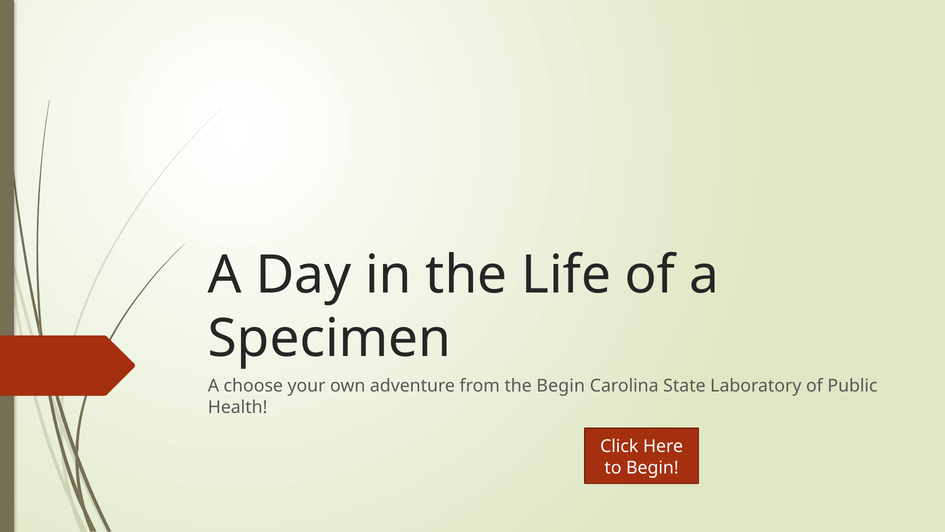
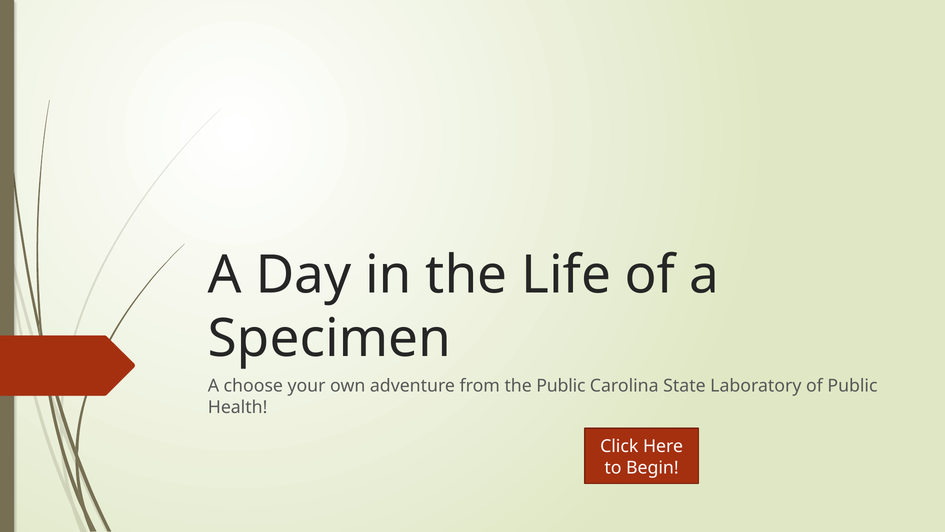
the Begin: Begin -> Public (561, 386)
